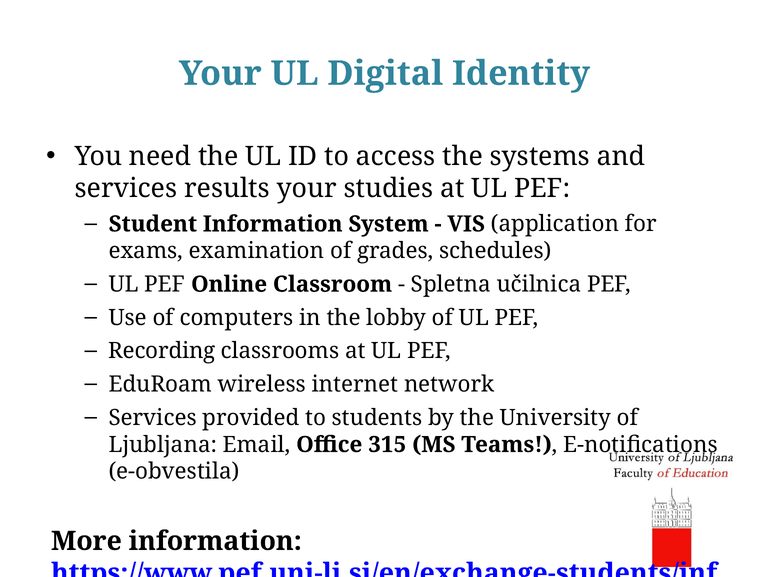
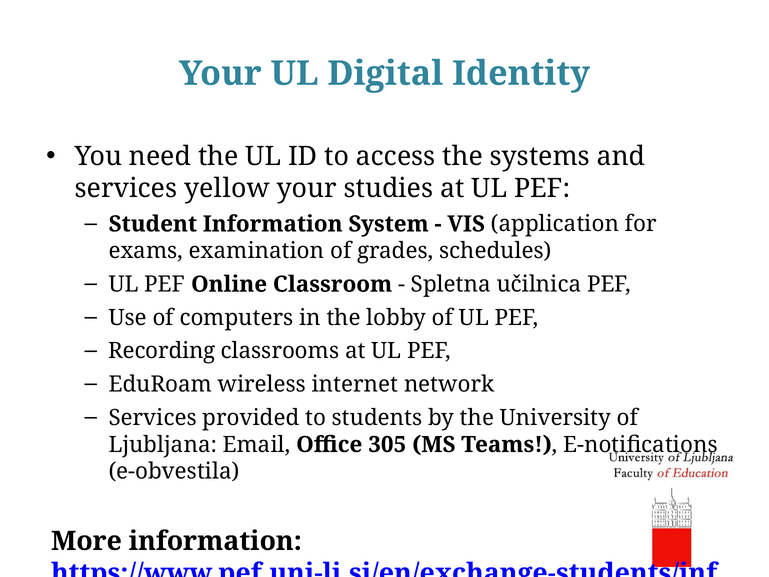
results: results -> yellow (227, 188)
315: 315 -> 305 (387, 444)
